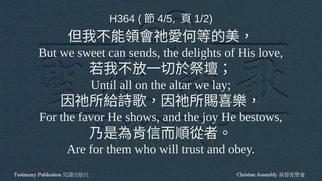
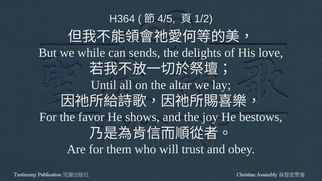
sweet: sweet -> while (91, 53)
